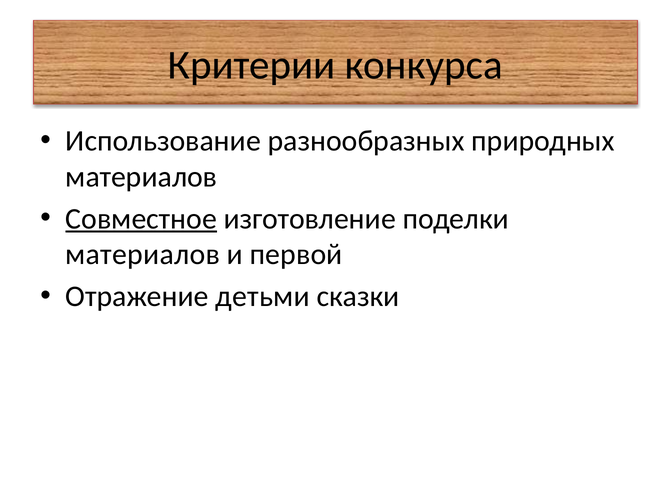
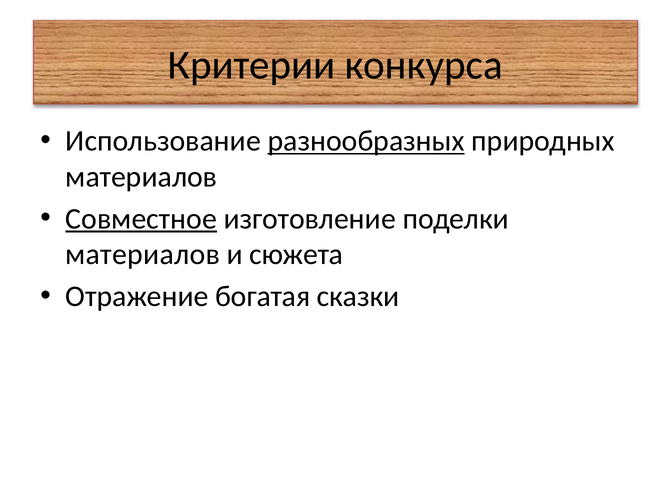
разнообразных underline: none -> present (366, 141)
первой: первой -> сюжета (296, 254)
детьми: детьми -> богатая (263, 296)
